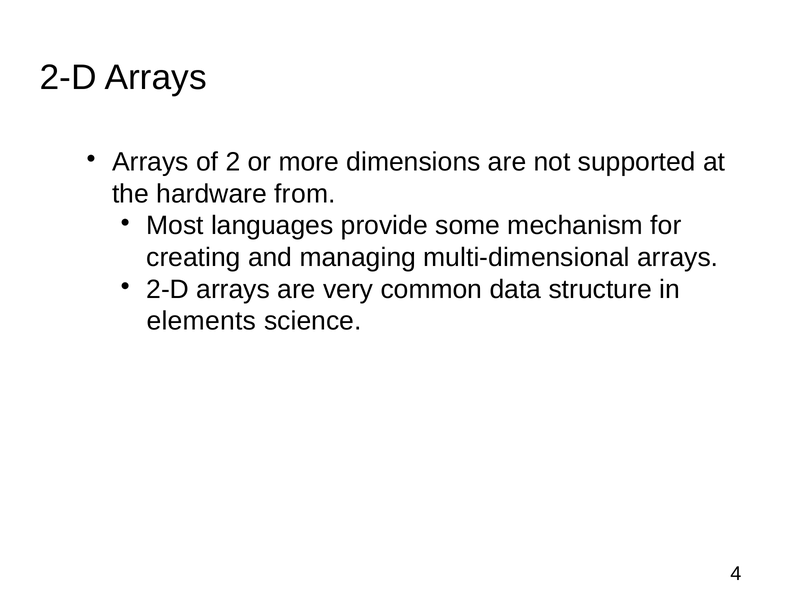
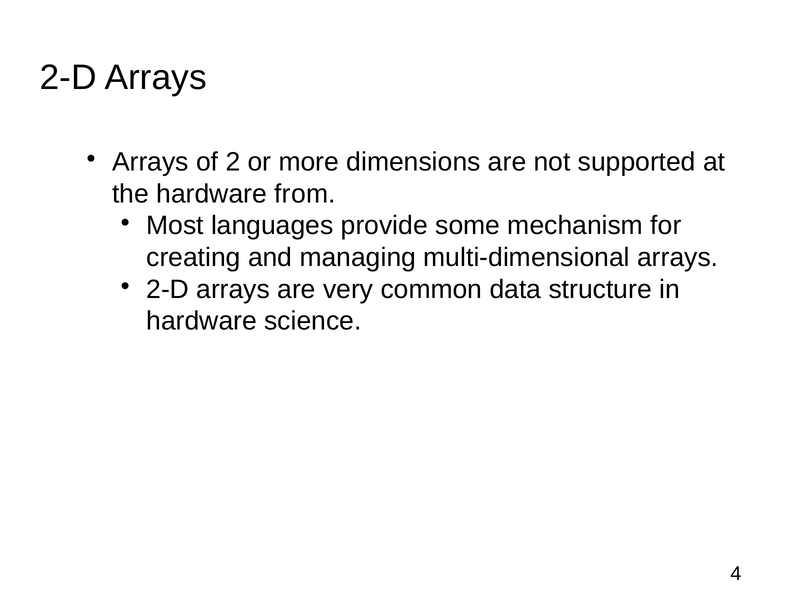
elements: elements -> hardware (202, 321)
